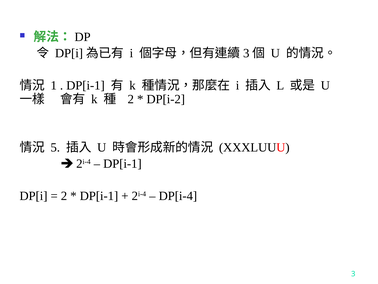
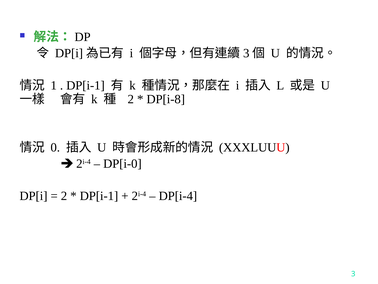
DP[i-2: DP[i-2 -> DP[i-8 (166, 99)
5: 5 -> 0 (55, 147)
DP[i-1: DP[i-1 -> DP[i-0 (122, 163)
